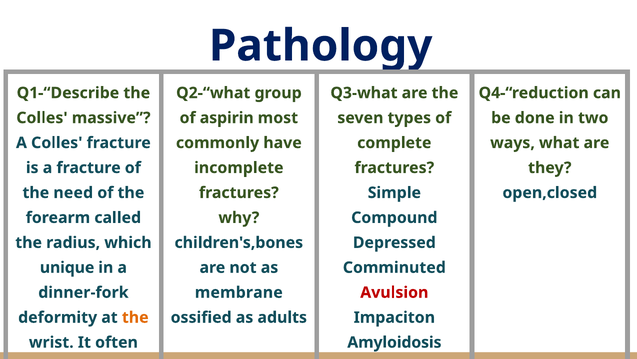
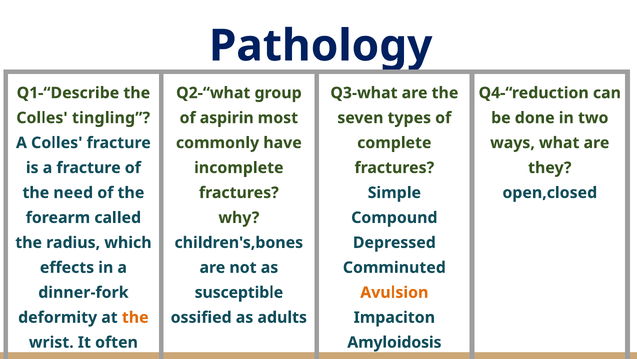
massive: massive -> tingling (111, 118)
unique: unique -> effects (67, 267)
membrane: membrane -> susceptible (239, 292)
Avulsion colour: red -> orange (394, 292)
